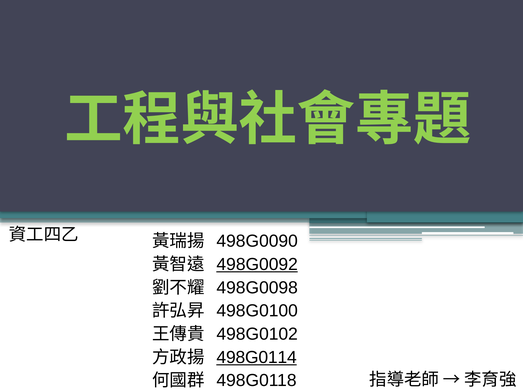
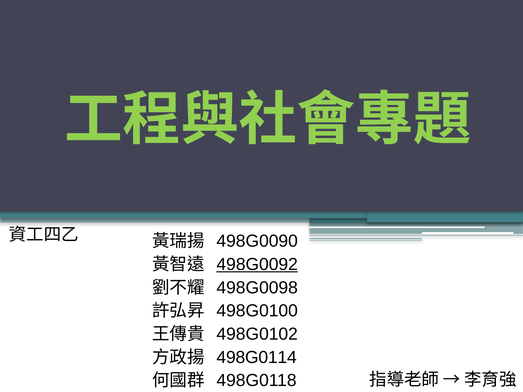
498G0114 underline: present -> none (257, 358)
